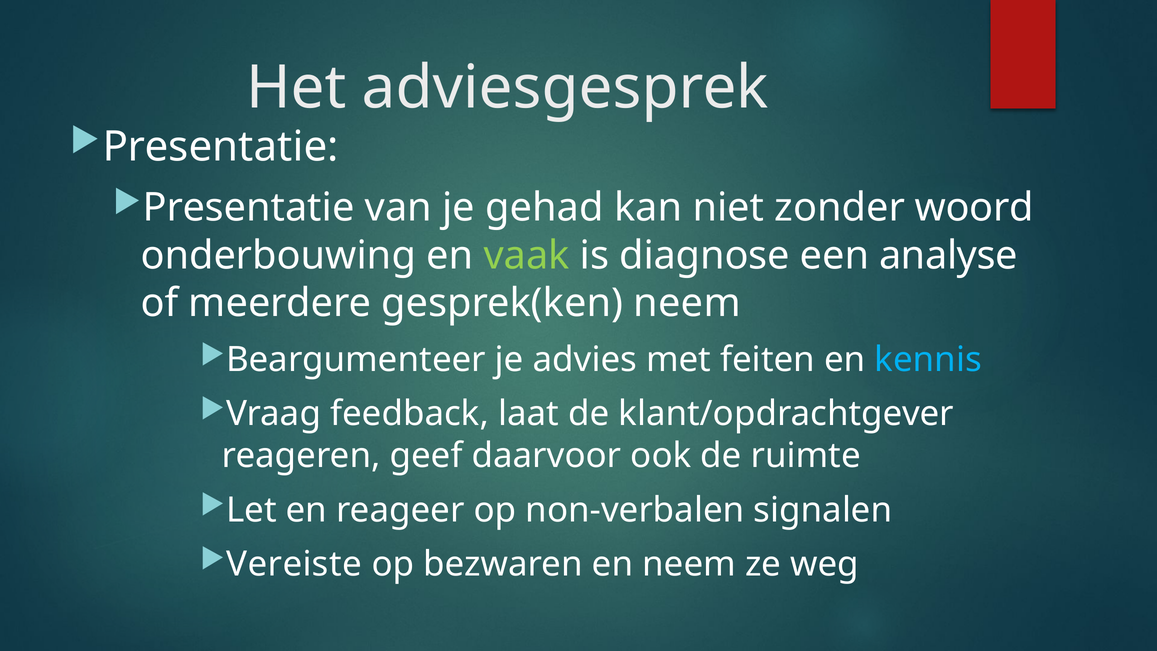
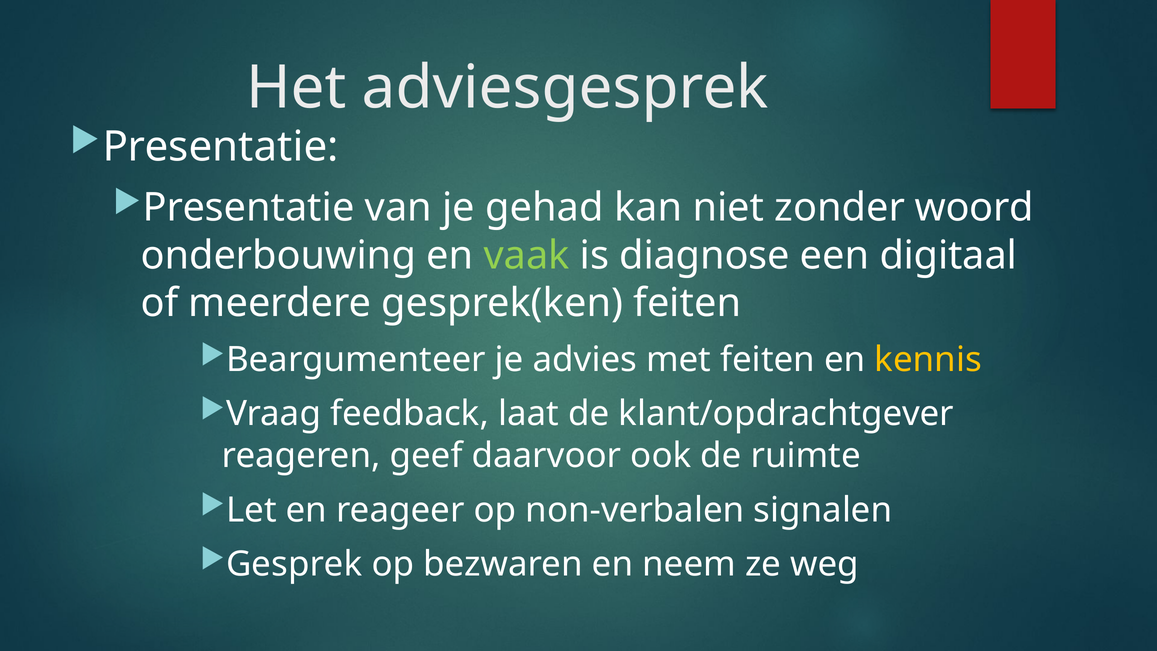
analyse: analyse -> digitaal (948, 255)
gesprek(ken neem: neem -> feiten (687, 303)
kennis colour: light blue -> yellow (928, 360)
Vereiste: Vereiste -> Gesprek (294, 564)
